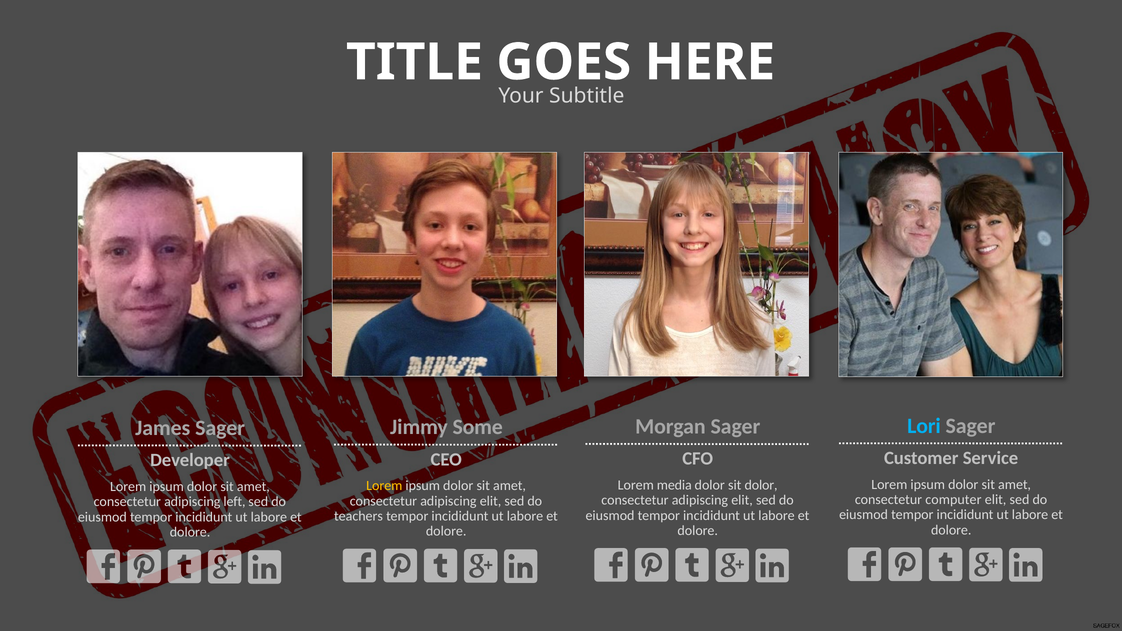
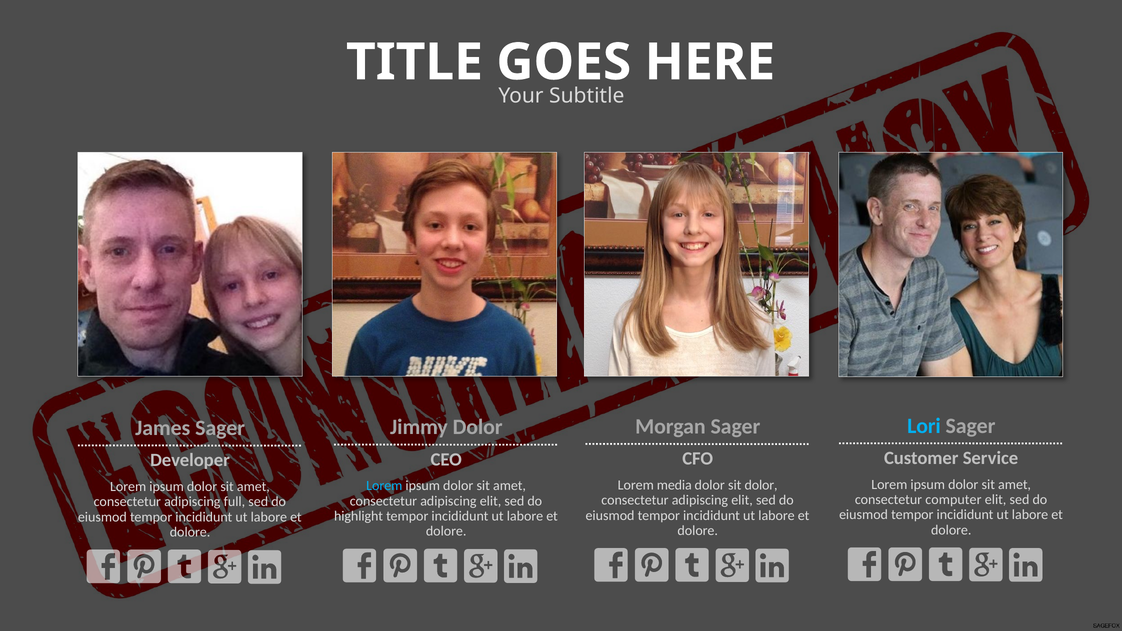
Jimmy Some: Some -> Dolor (478, 427)
Lorem colour: yellow -> light blue (384, 486)
left: left -> full (234, 502)
teachers: teachers -> highlight (359, 516)
